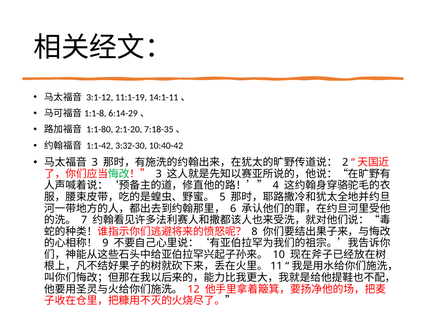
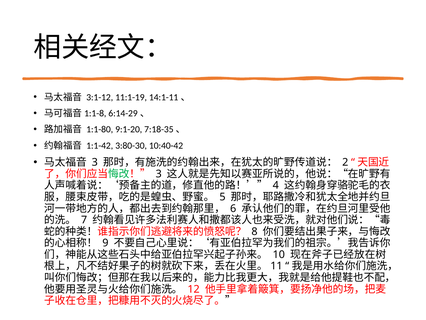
2:1-20: 2:1-20 -> 9:1-20 (129, 129)
3:32-30: 3:32-30 -> 3:80-30 (131, 145)
